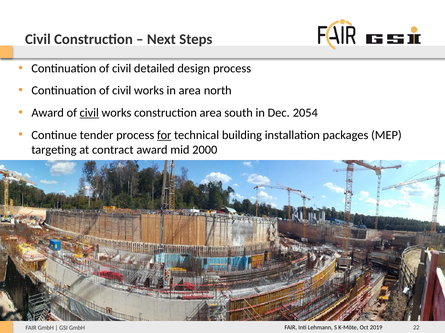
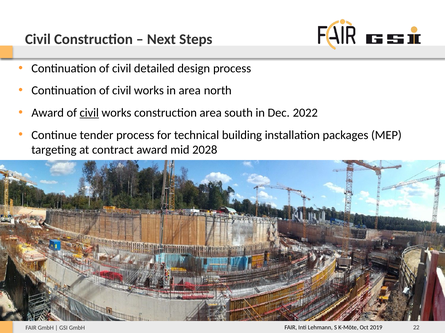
2054: 2054 -> 2022 (305, 113)
for underline: present -> none (164, 135)
2000: 2000 -> 2028 (205, 150)
